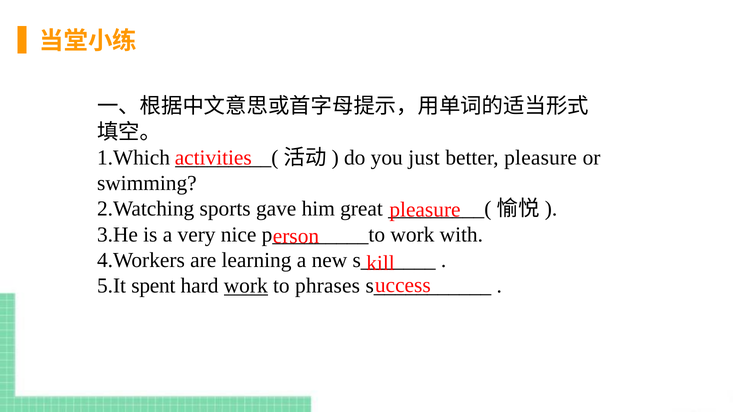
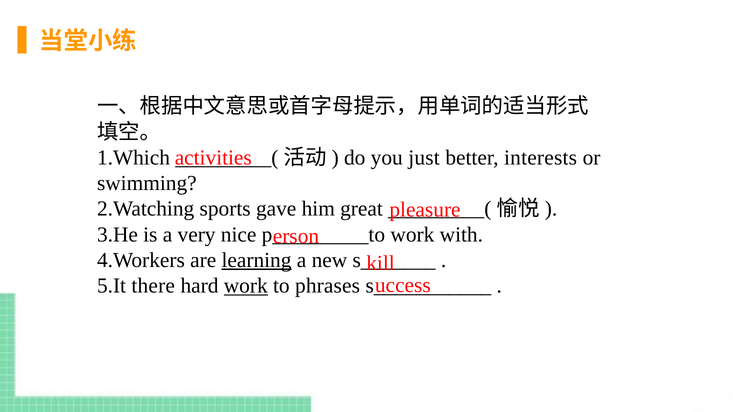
better pleasure: pleasure -> interests (541, 158)
learning underline: none -> present (257, 260)
spent: spent -> there (153, 286)
